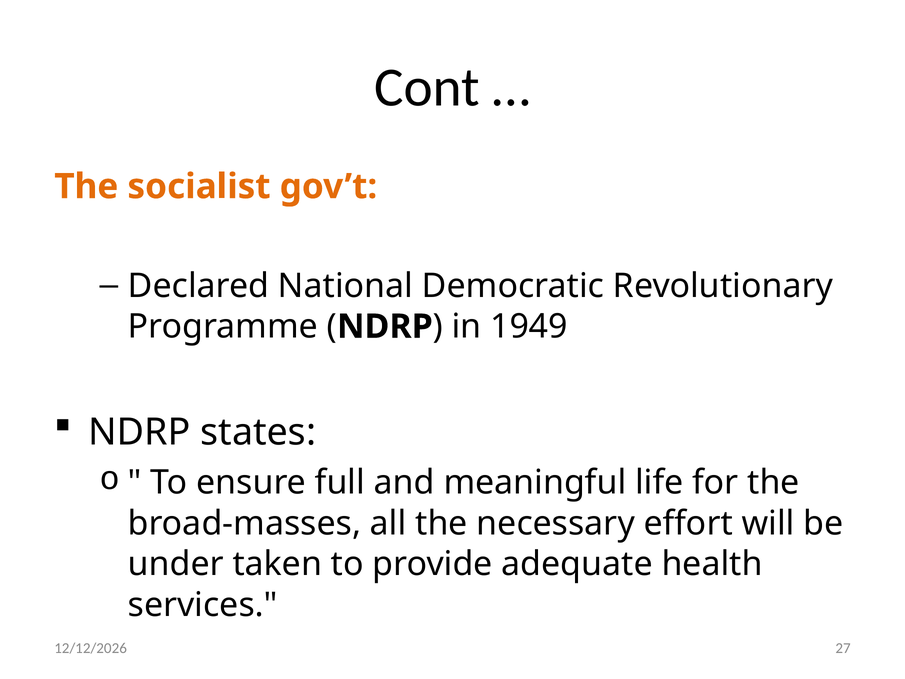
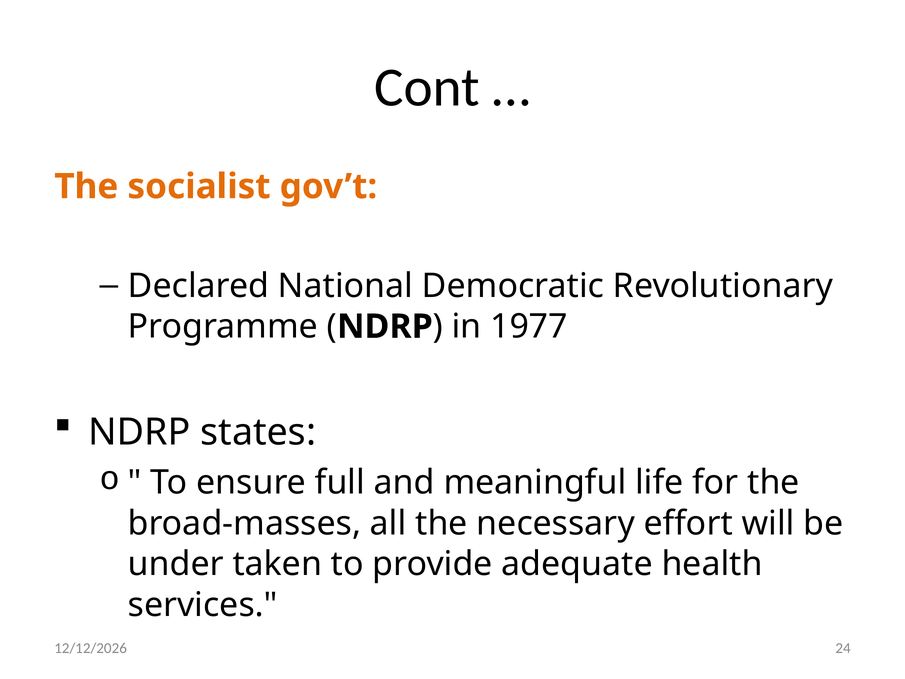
1949: 1949 -> 1977 (529, 327)
27: 27 -> 24 (843, 648)
